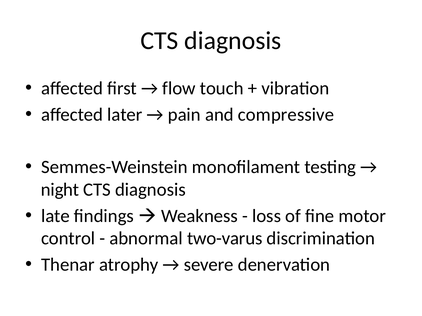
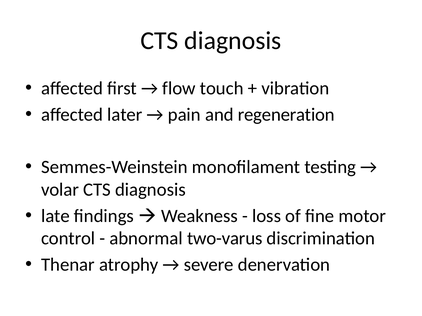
compressive: compressive -> regeneration (286, 115)
night: night -> volar (60, 190)
